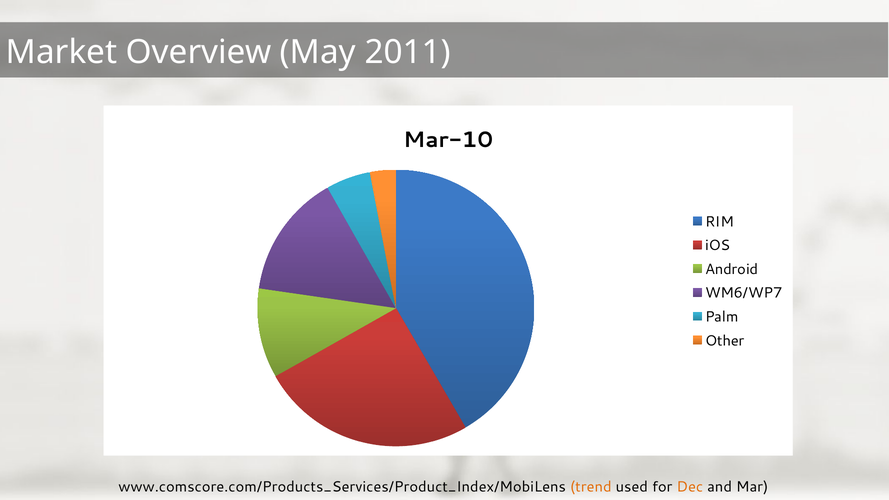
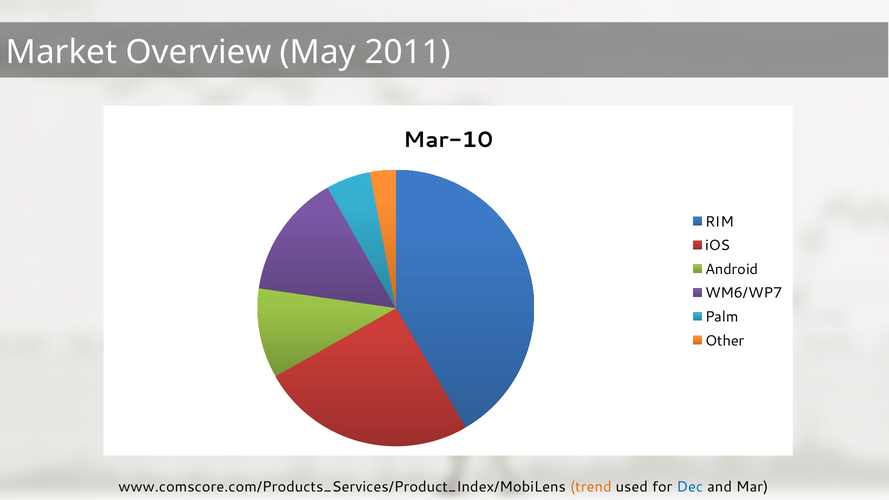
Dec colour: orange -> blue (690, 487)
